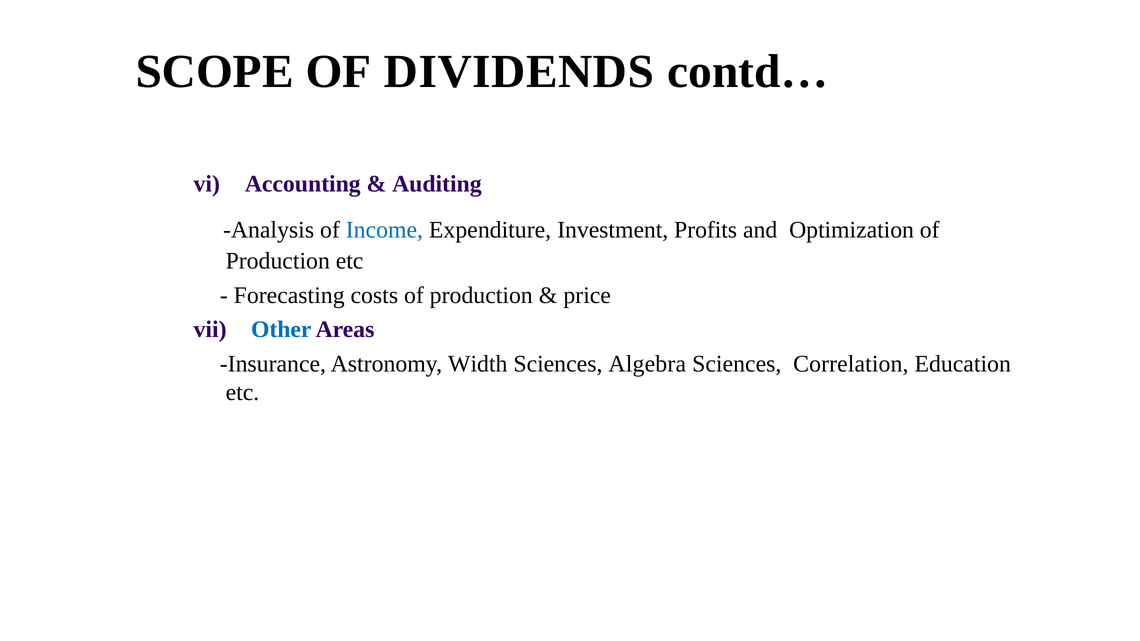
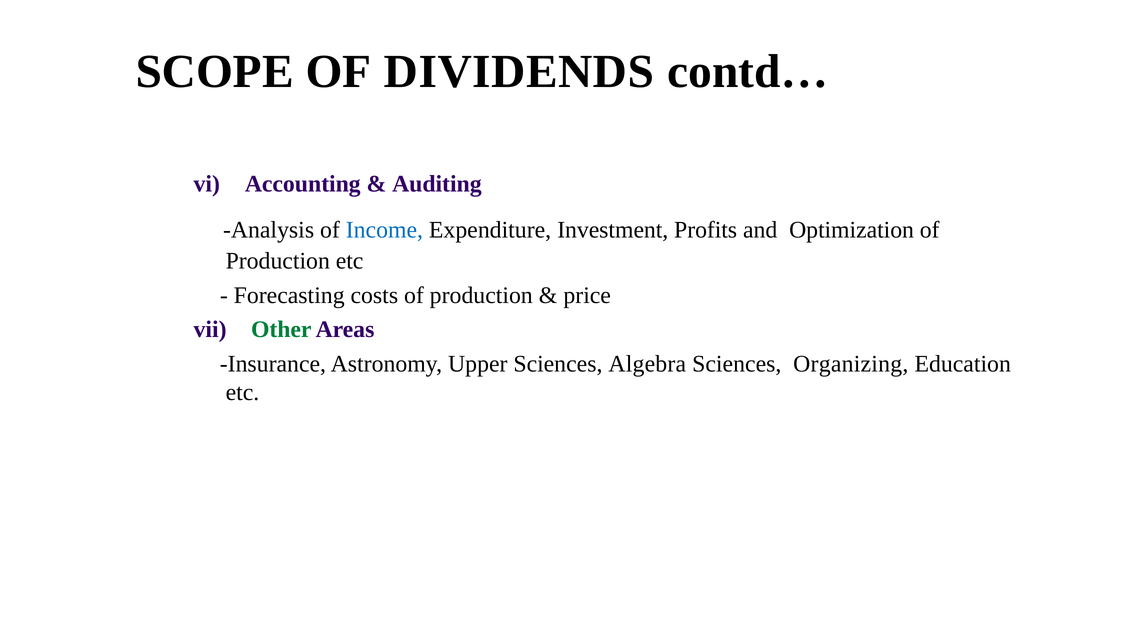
Other colour: blue -> green (281, 330)
Width: Width -> Upper (478, 364)
Correlation: Correlation -> Organizing (851, 364)
